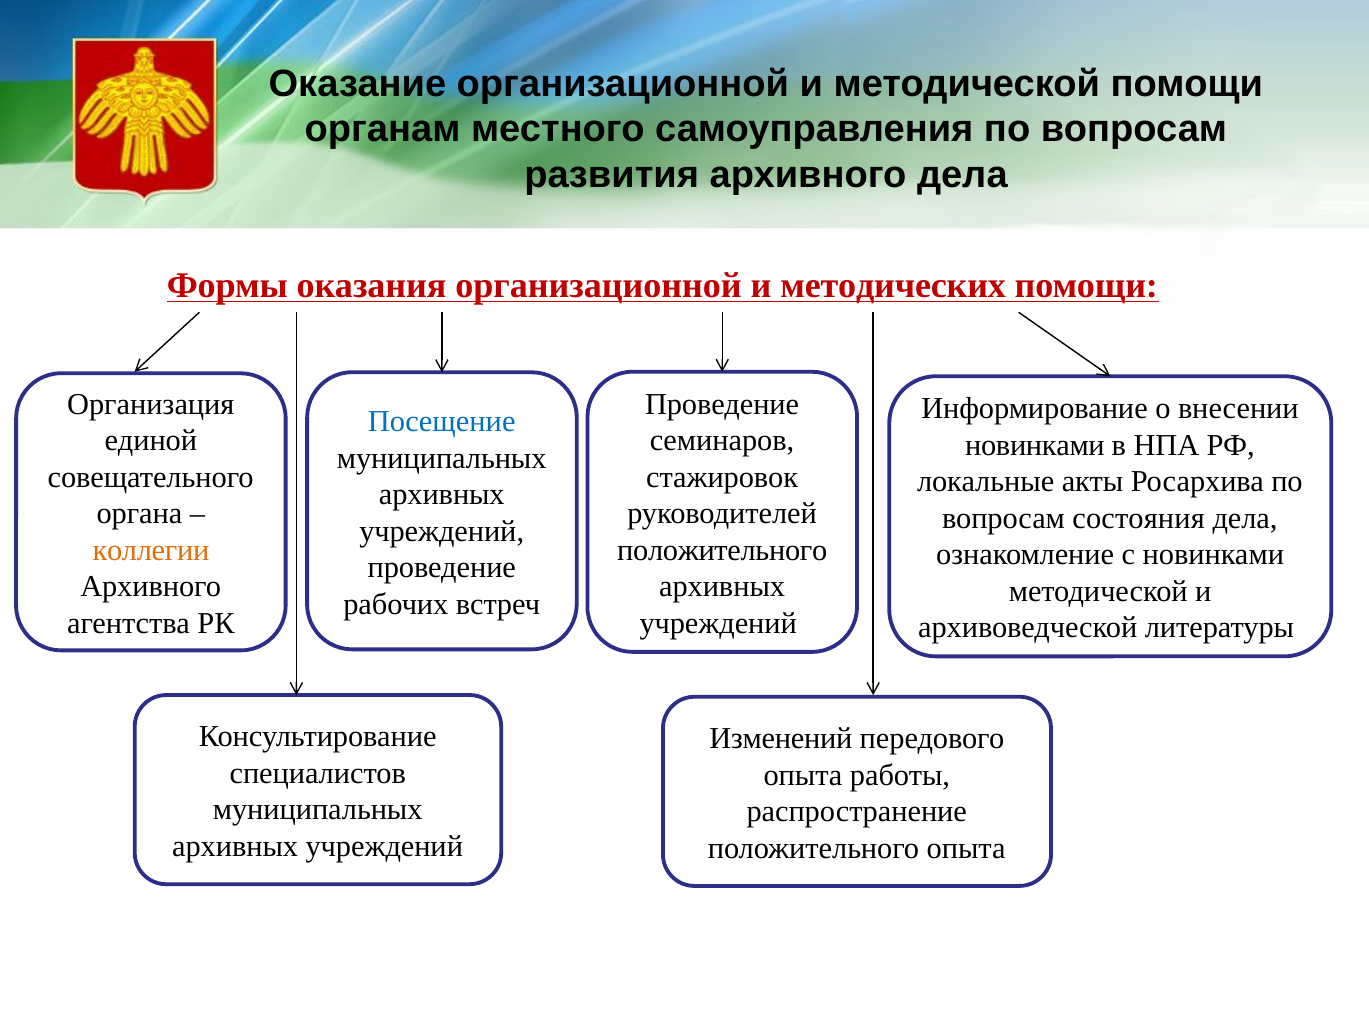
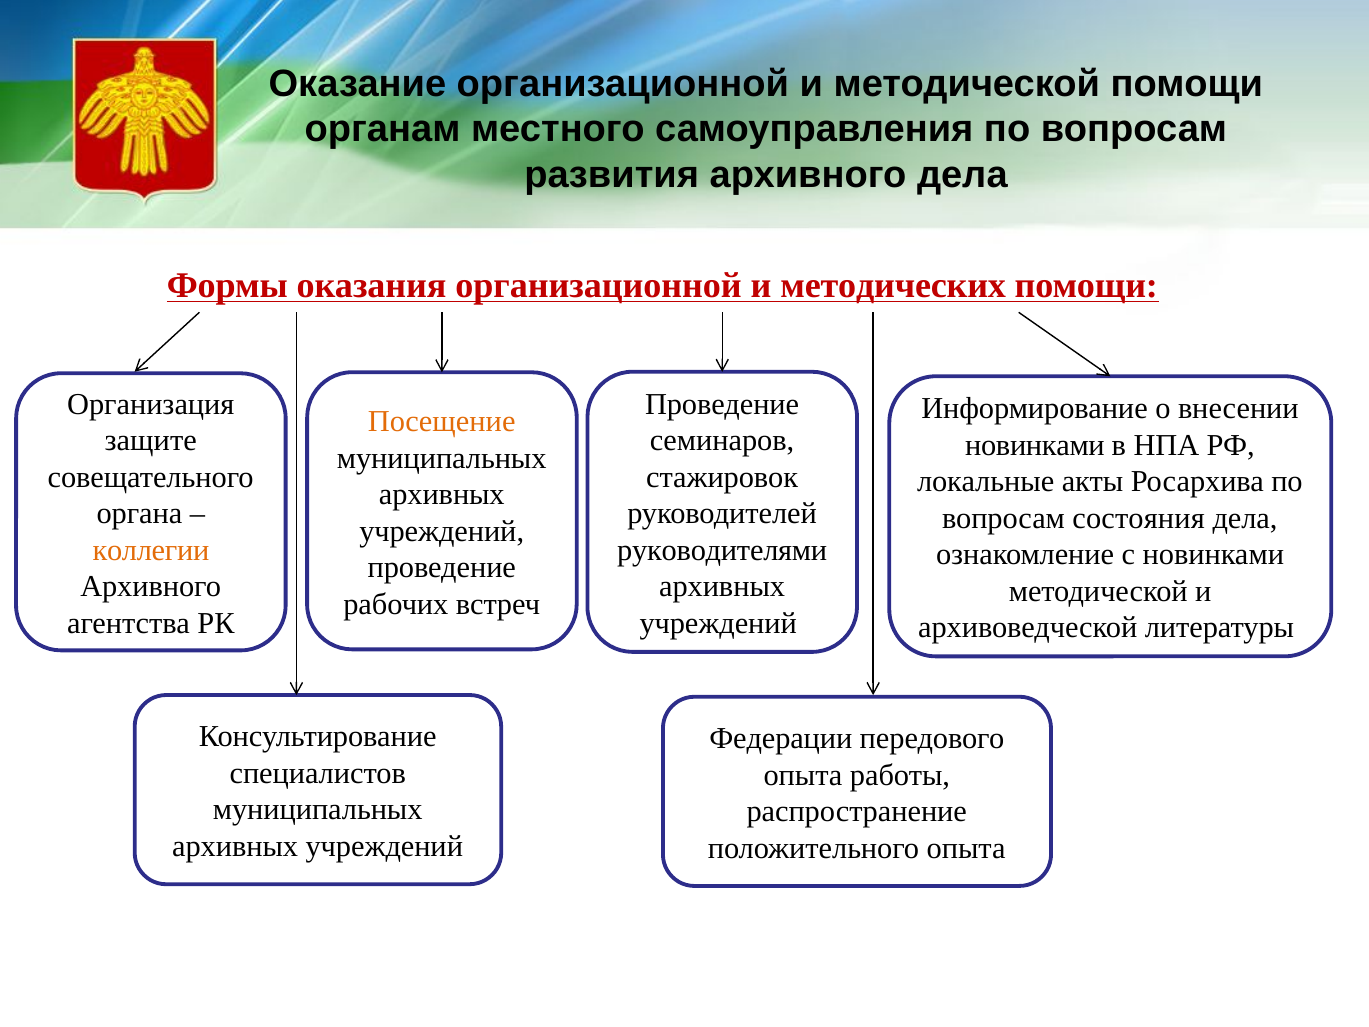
Посещение colour: blue -> orange (442, 422)
единой: единой -> защите (151, 441)
положительного: положительного -> руководителями (722, 550)
Изменений: Изменений -> Федерации (781, 738)
